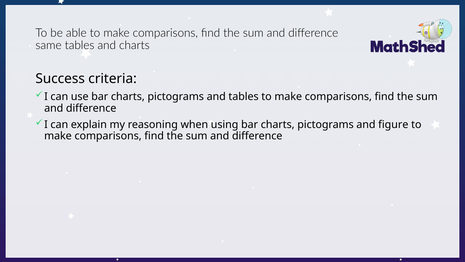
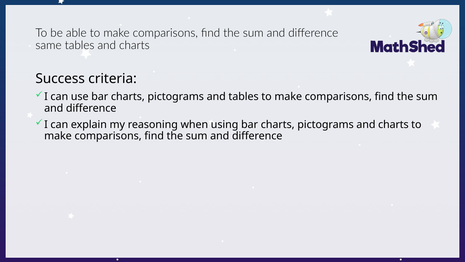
pictograms and figure: figure -> charts (393, 124)
